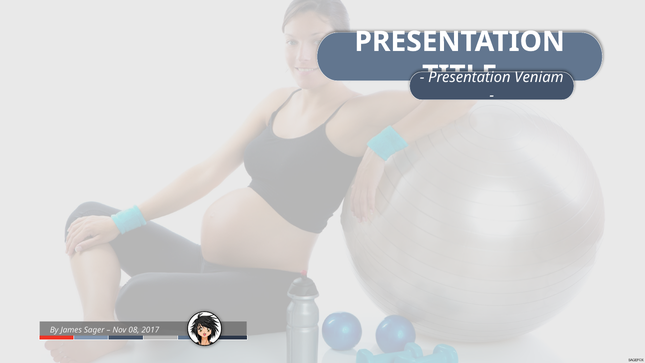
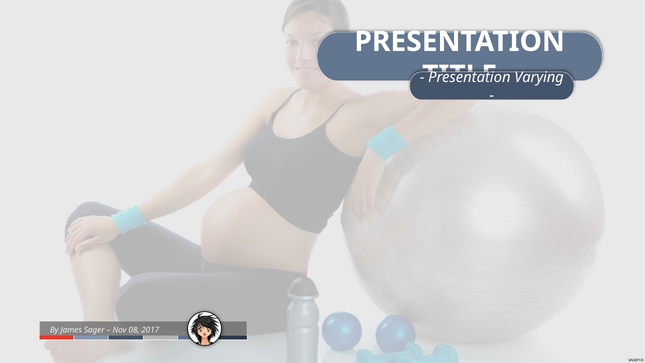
Veniam: Veniam -> Varying (539, 78)
